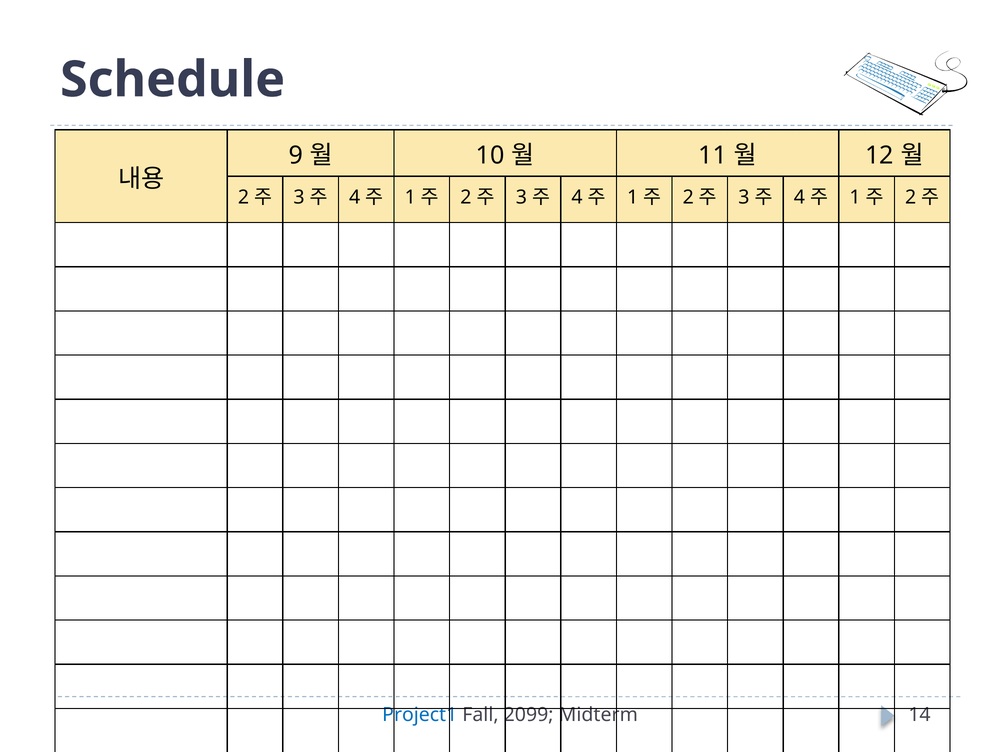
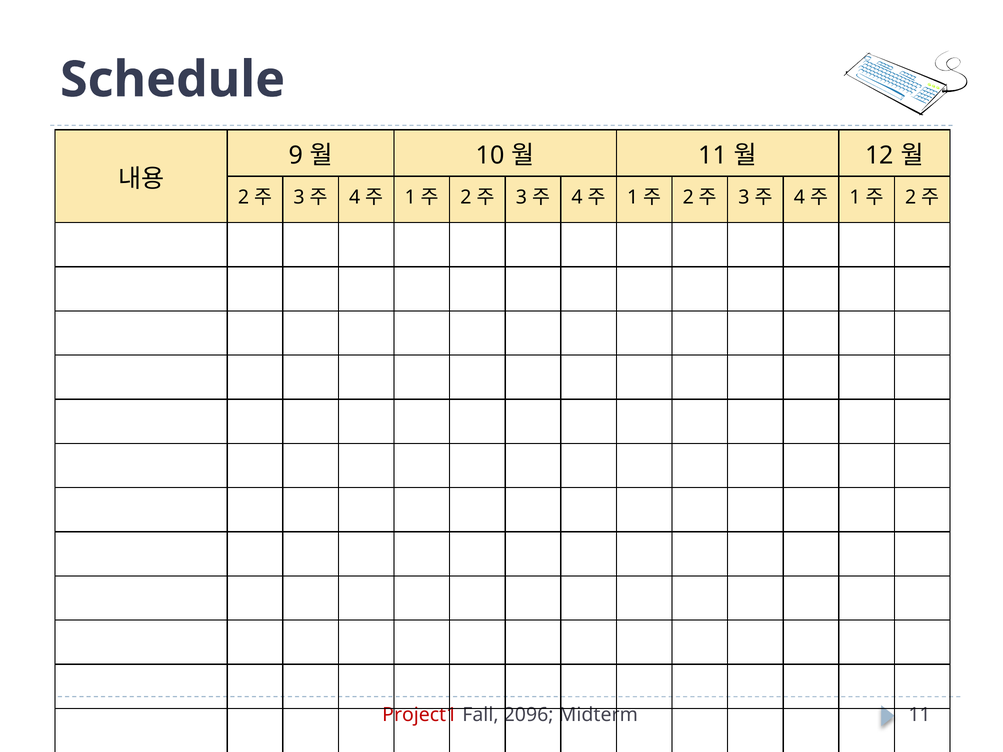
Project1 colour: blue -> red (420, 715)
2099: 2099 -> 2096 (529, 715)
Midterm 14: 14 -> 11 (920, 715)
